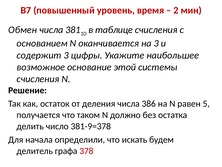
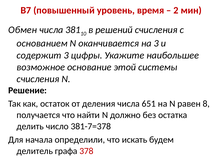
таблице: таблице -> решений (114, 30)
386: 386 -> 651 (149, 103)
5: 5 -> 8 (206, 103)
таком: таком -> найти (88, 115)
381-9=378: 381-9=378 -> 381-7=378 (91, 126)
